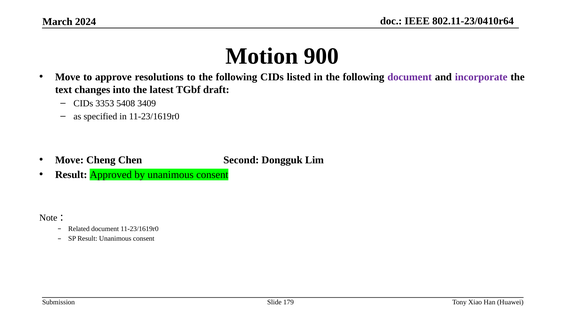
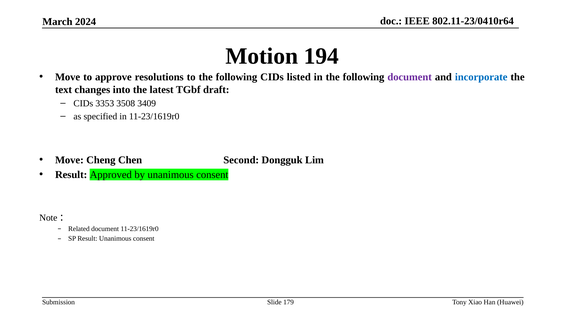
900: 900 -> 194 (321, 56)
incorporate colour: purple -> blue (481, 77)
5408: 5408 -> 3508 (126, 104)
